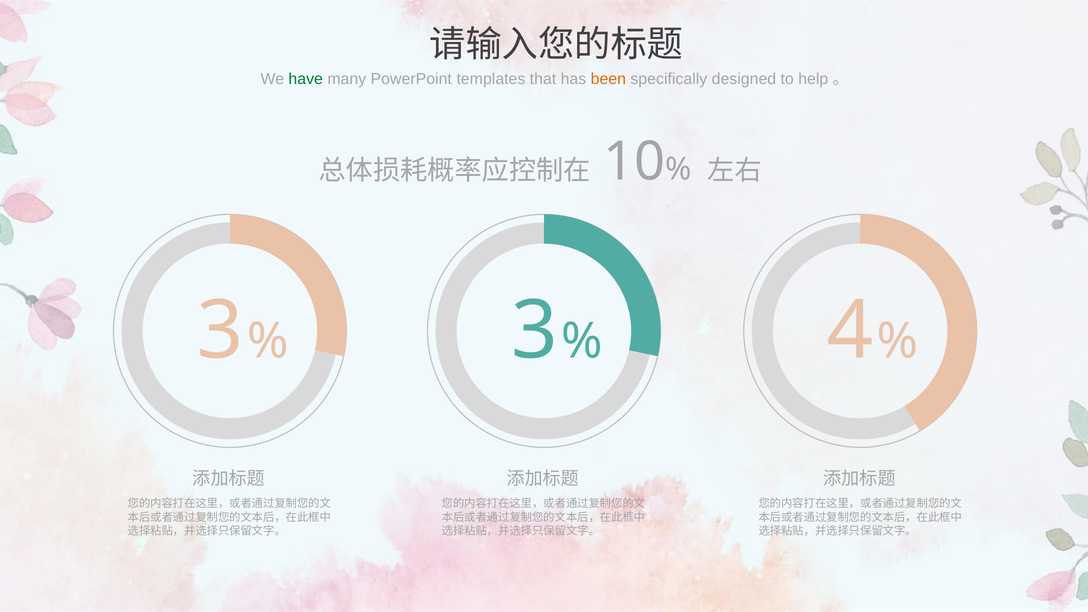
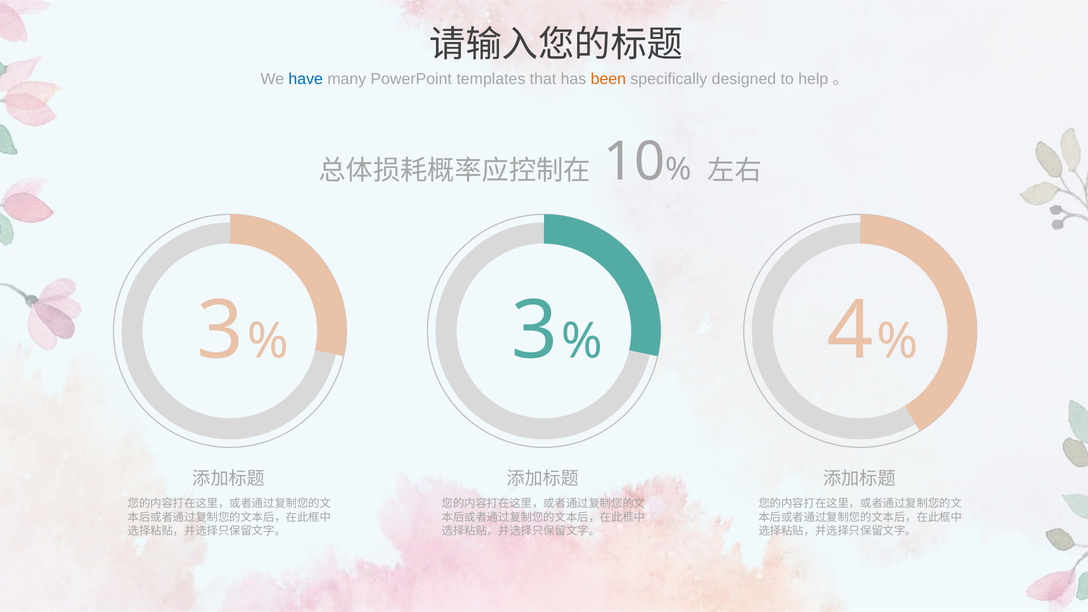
have colour: green -> blue (306, 79)
